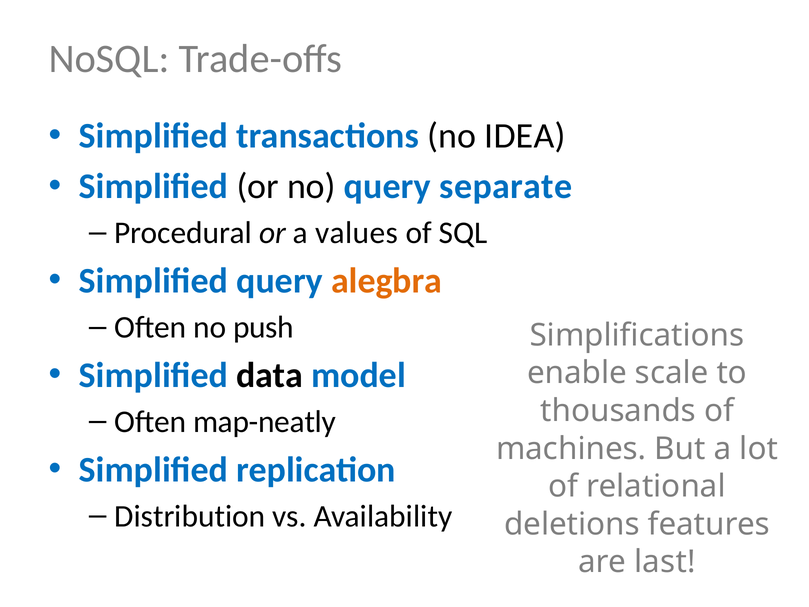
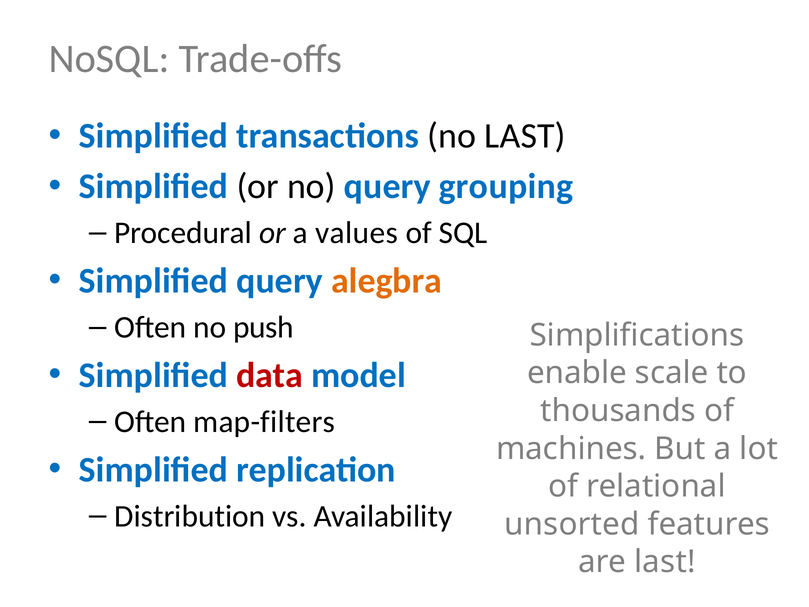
no IDEA: IDEA -> LAST (525, 136)
separate: separate -> grouping (506, 186)
data colour: black -> red (270, 375)
map-neatly: map-neatly -> map-filters (264, 422)
deletions: deletions -> unsorted (572, 524)
